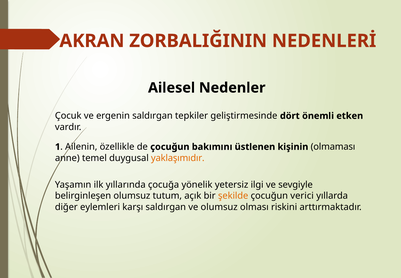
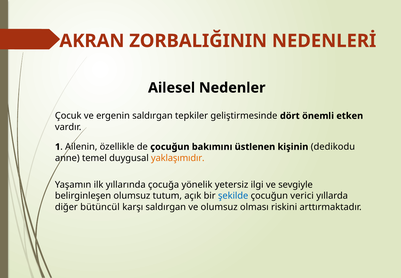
olmaması: olmaması -> dedikodu (333, 147)
şekilde colour: orange -> blue (233, 196)
eylemleri: eylemleri -> bütüncül (100, 207)
